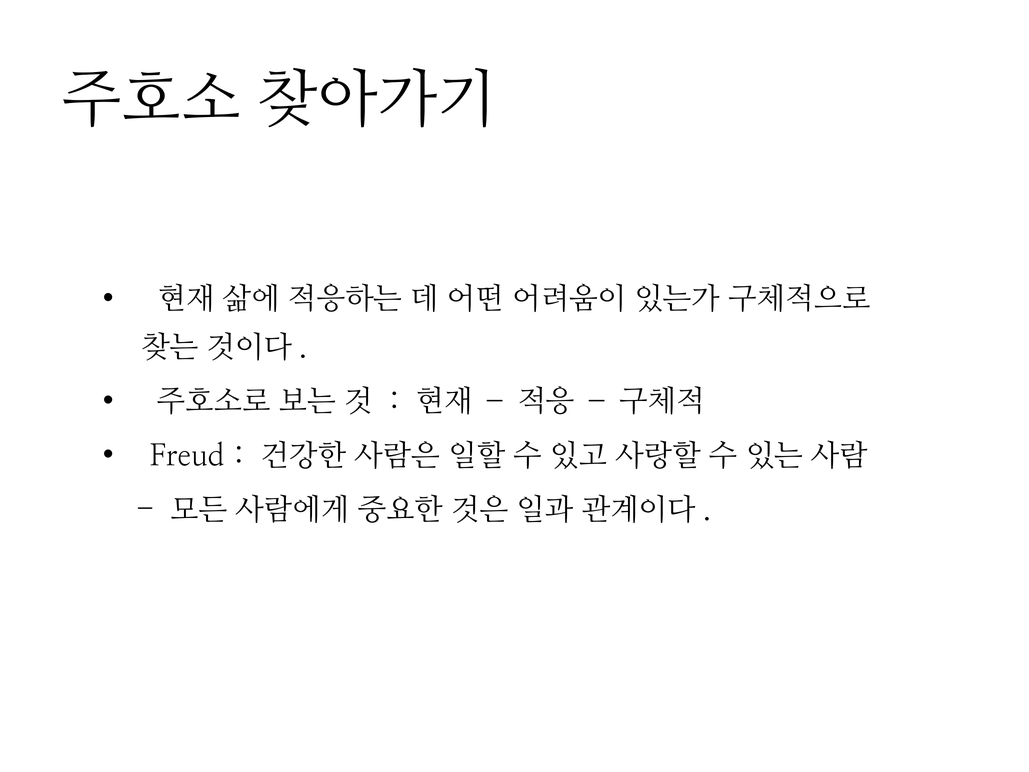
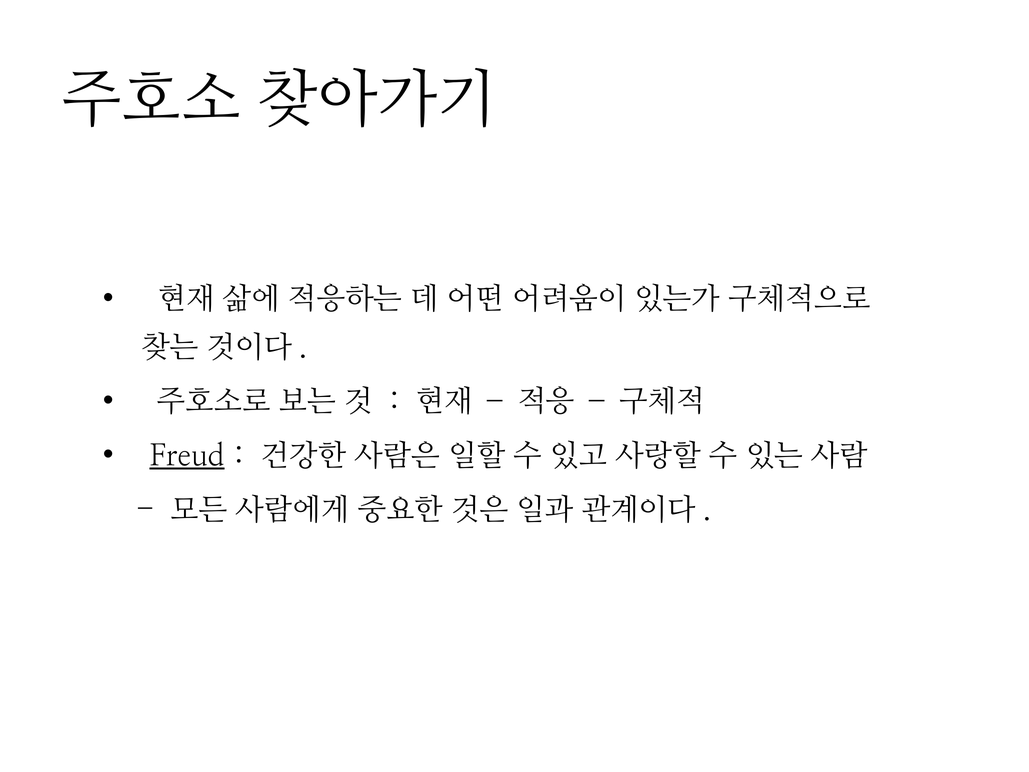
Freud underline: none -> present (187, 455)
